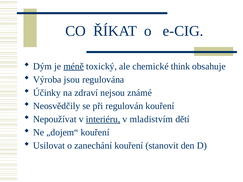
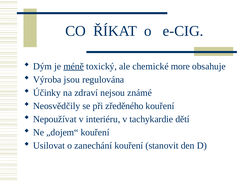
think: think -> more (180, 66)
regulován: regulován -> zředěného (124, 106)
interiéru underline: present -> none (103, 119)
mladistvím: mladistvím -> tachykardie (151, 119)
